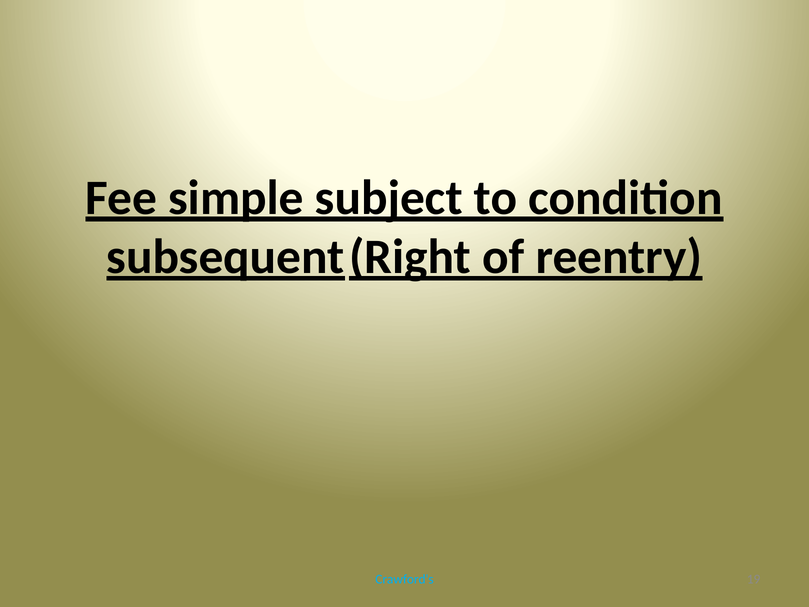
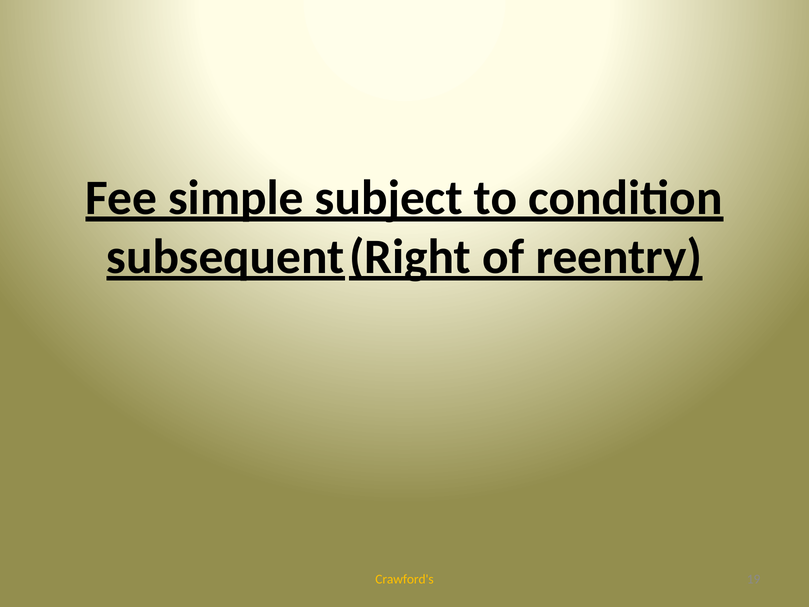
Crawford's colour: light blue -> yellow (404, 579)
